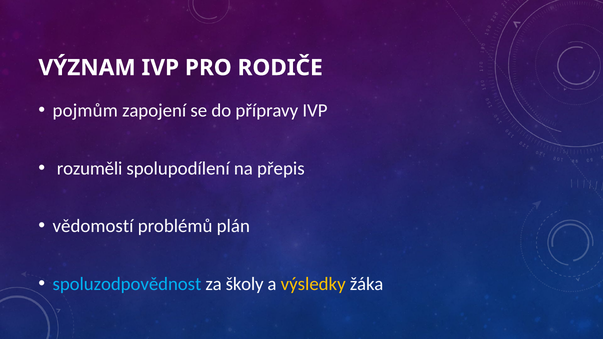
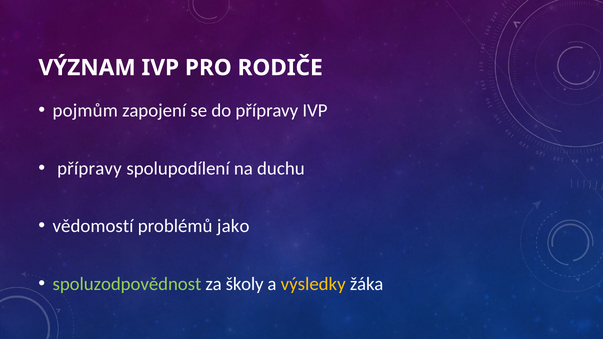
rozuměli: rozuměli -> přípravy (89, 169)
přepis: přepis -> duchu (281, 169)
plán: plán -> jako (233, 226)
spoluzodpovědnost colour: light blue -> light green (127, 284)
